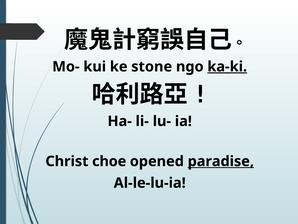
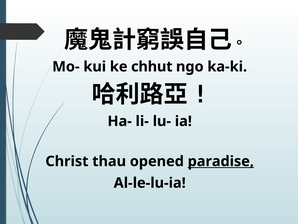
stone: stone -> chhut (152, 66)
ka-ki underline: present -> none (227, 66)
choe: choe -> thau (109, 161)
